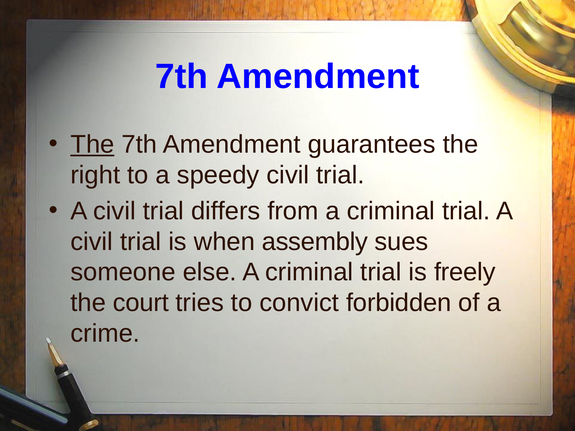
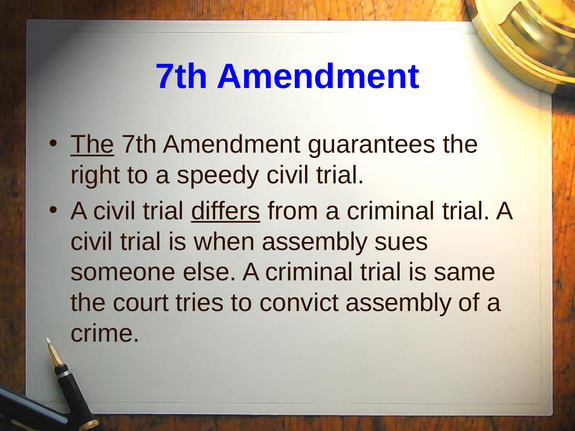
differs underline: none -> present (226, 211)
freely: freely -> same (465, 272)
convict forbidden: forbidden -> assembly (399, 303)
